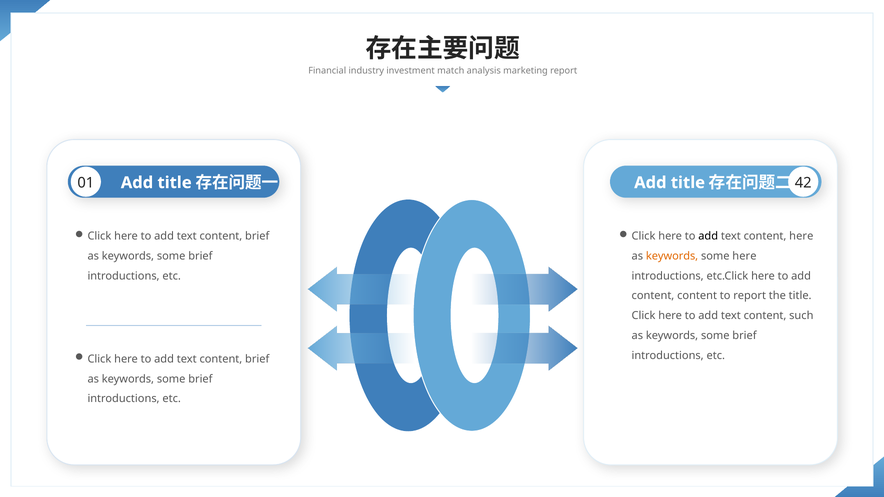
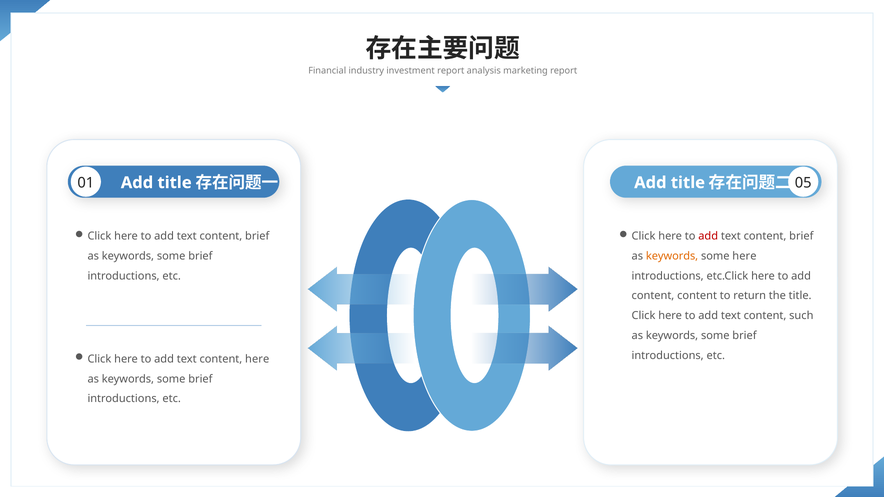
investment match: match -> report (451, 71)
42: 42 -> 05 (803, 183)
add colour: black -> red (708, 236)
here: here -> brief (801, 236)
to report: report -> return (750, 296)
brief: brief -> here (257, 359)
